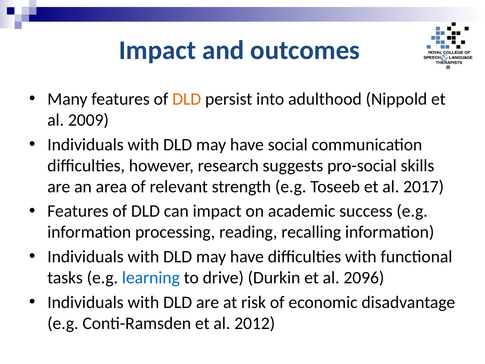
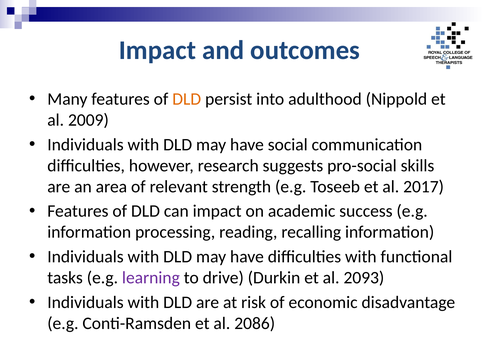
learning colour: blue -> purple (151, 278)
2096: 2096 -> 2093 (364, 278)
2012: 2012 -> 2086 (255, 323)
